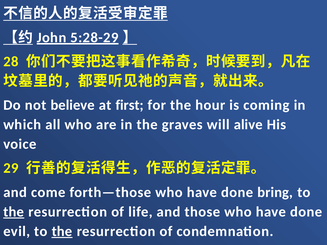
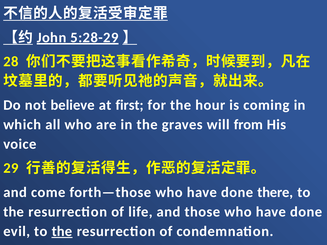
alive: alive -> from (248, 125)
bring: bring -> there (275, 192)
the underline: present -> none (14, 212)
